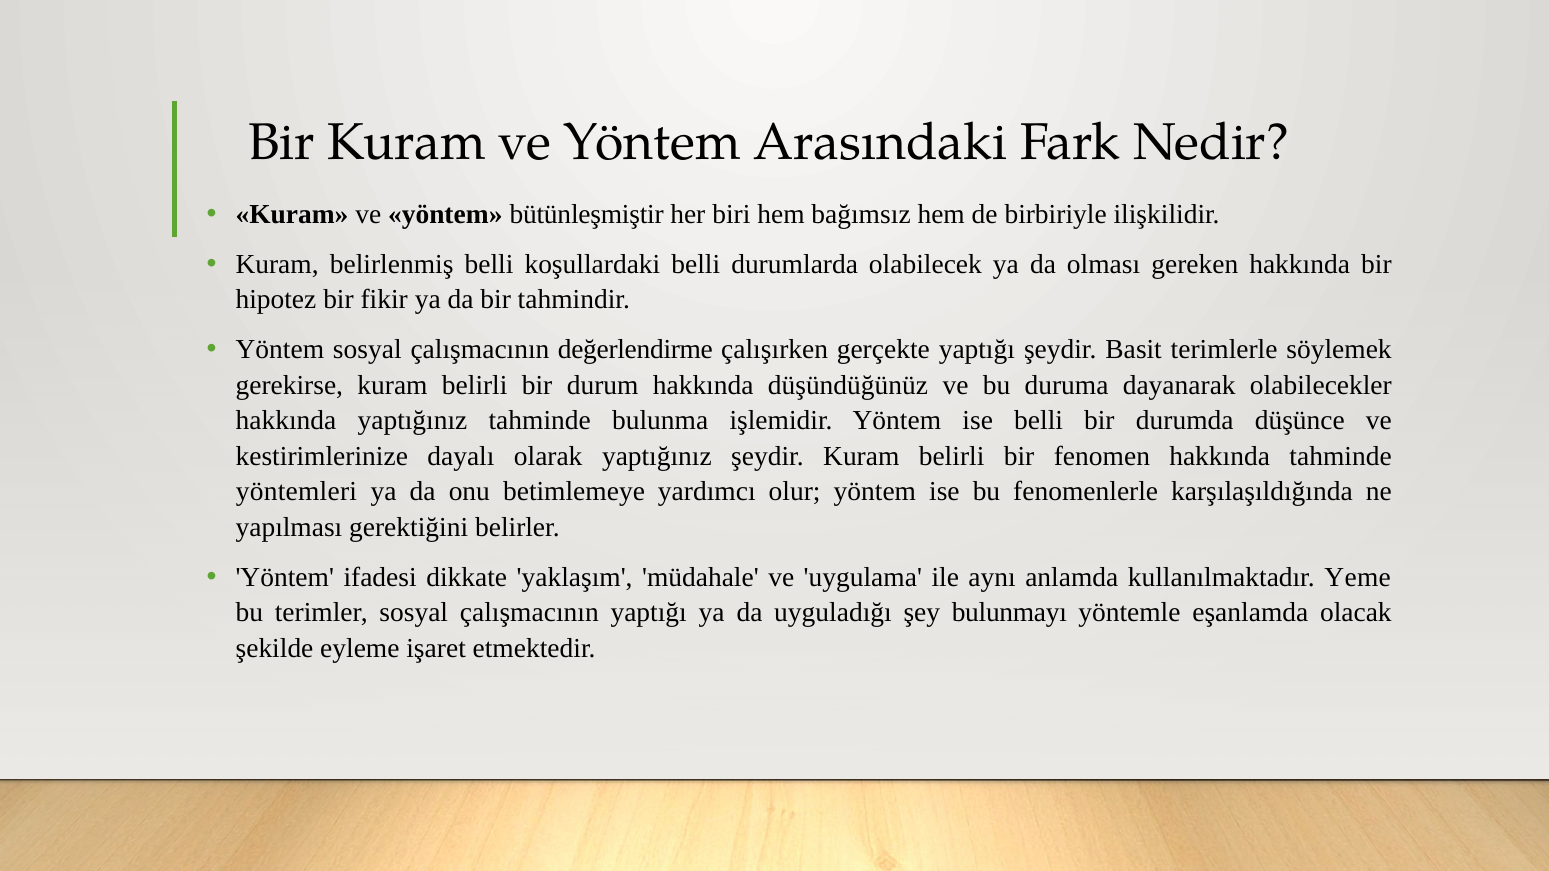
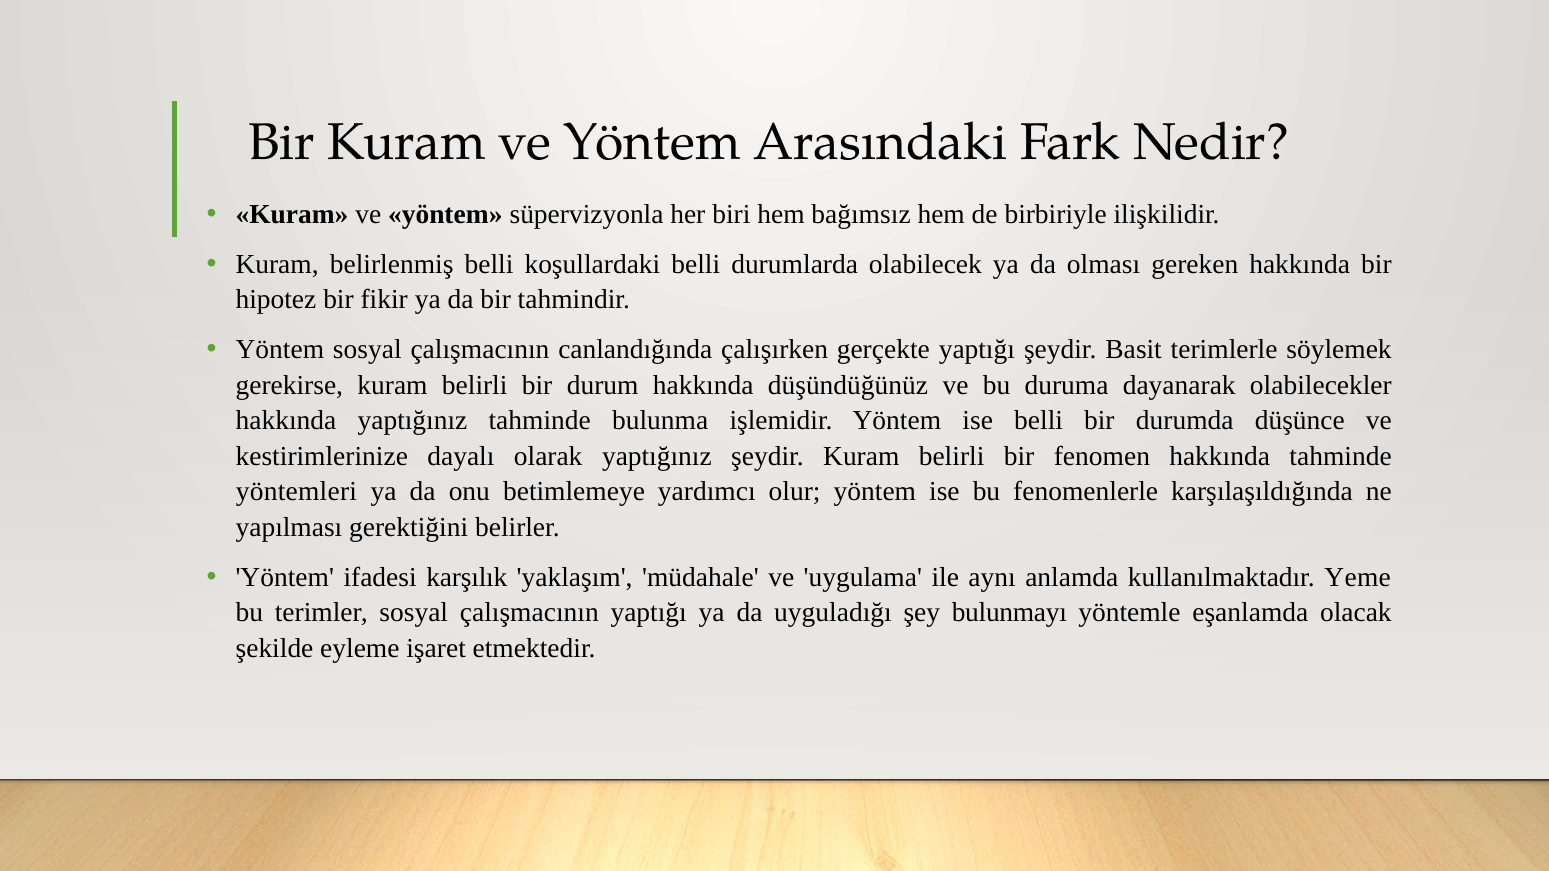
bütünleşmiştir: bütünleşmiştir -> süpervizyonla (587, 214)
değerlendirme: değerlendirme -> canlandığında (635, 350)
dikkate: dikkate -> karşılık (467, 578)
